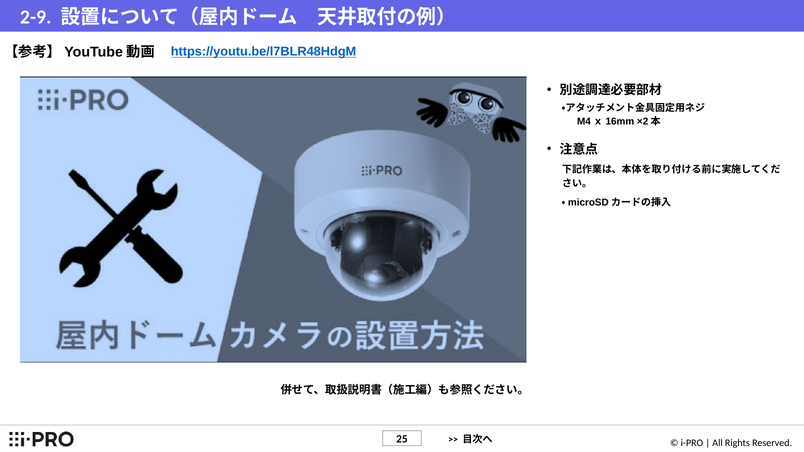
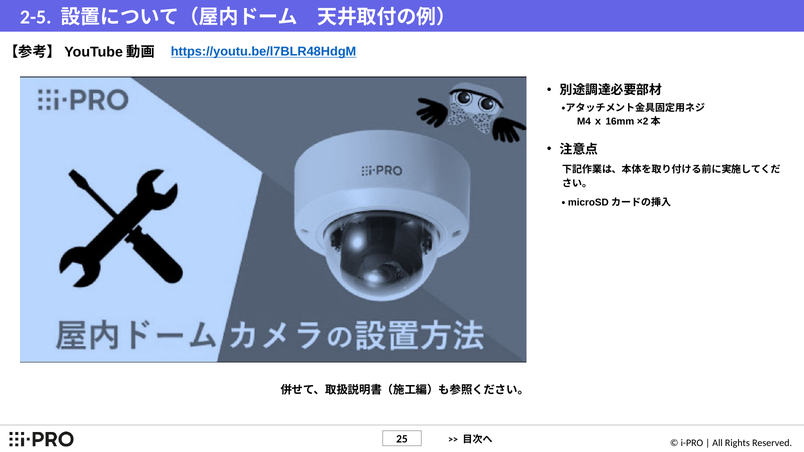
2-9: 2-9 -> 2-5 (36, 17)
